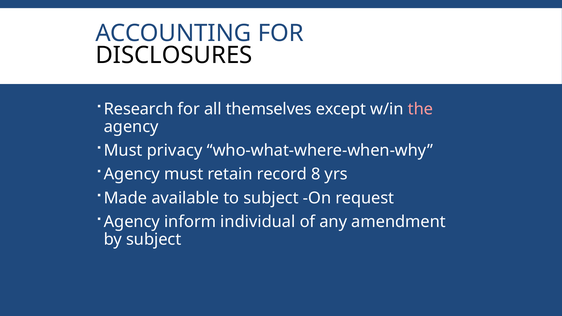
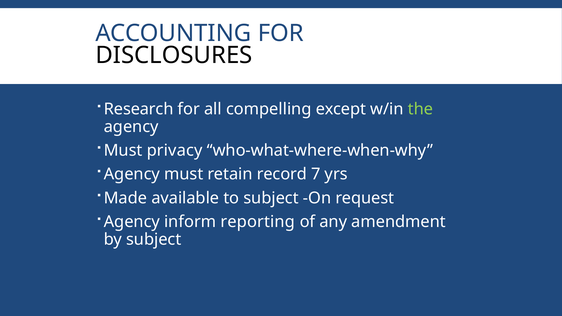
themselves: themselves -> compelling (269, 109)
the colour: pink -> light green (420, 109)
8: 8 -> 7 (316, 174)
individual: individual -> reporting (258, 222)
